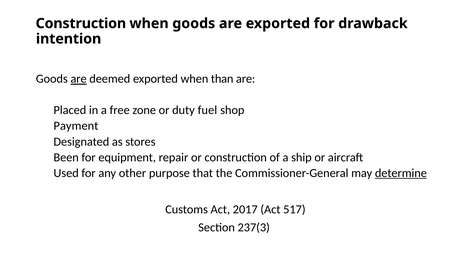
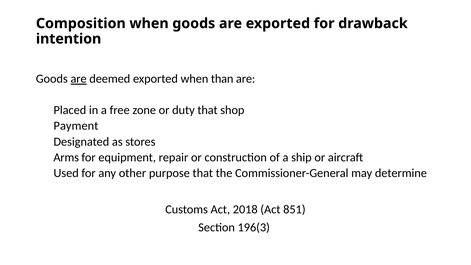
Construction: Construction -> Composition (81, 23)
duty fuel: fuel -> that (208, 110)
Been: Been -> Arms (66, 157)
determine underline: present -> none (401, 173)
2017: 2017 -> 2018 (245, 209)
517: 517 -> 851 (294, 209)
237(3: 237(3 -> 196(3 (254, 227)
